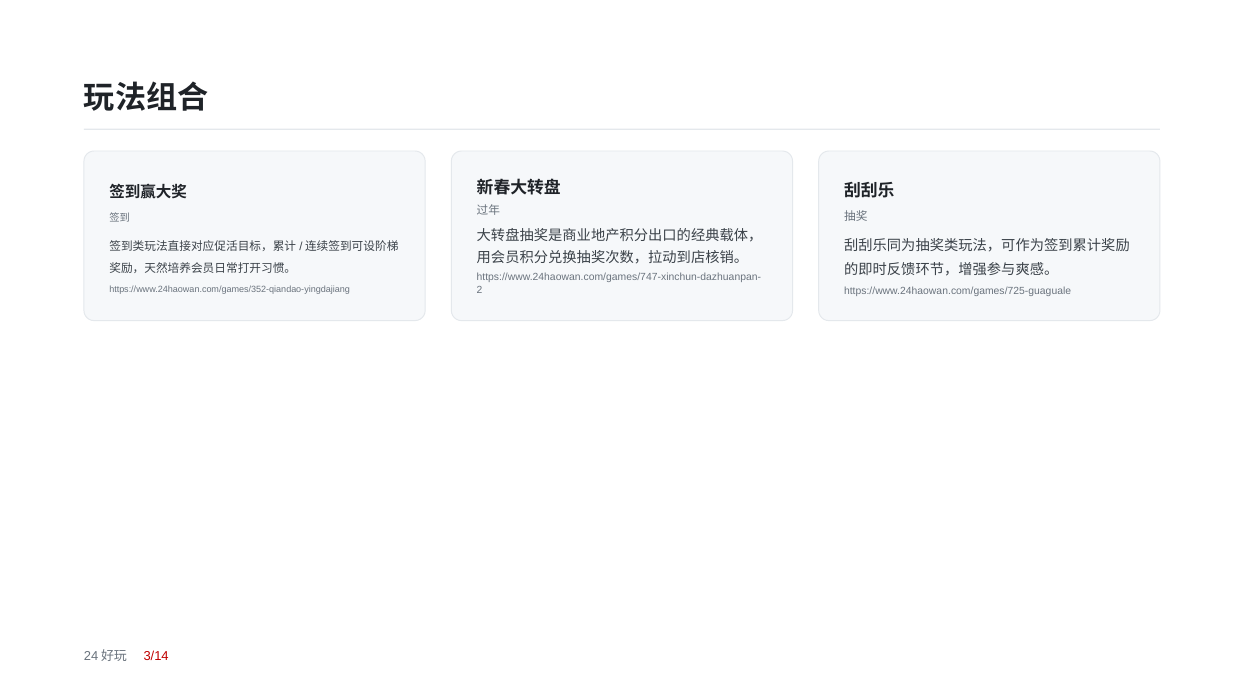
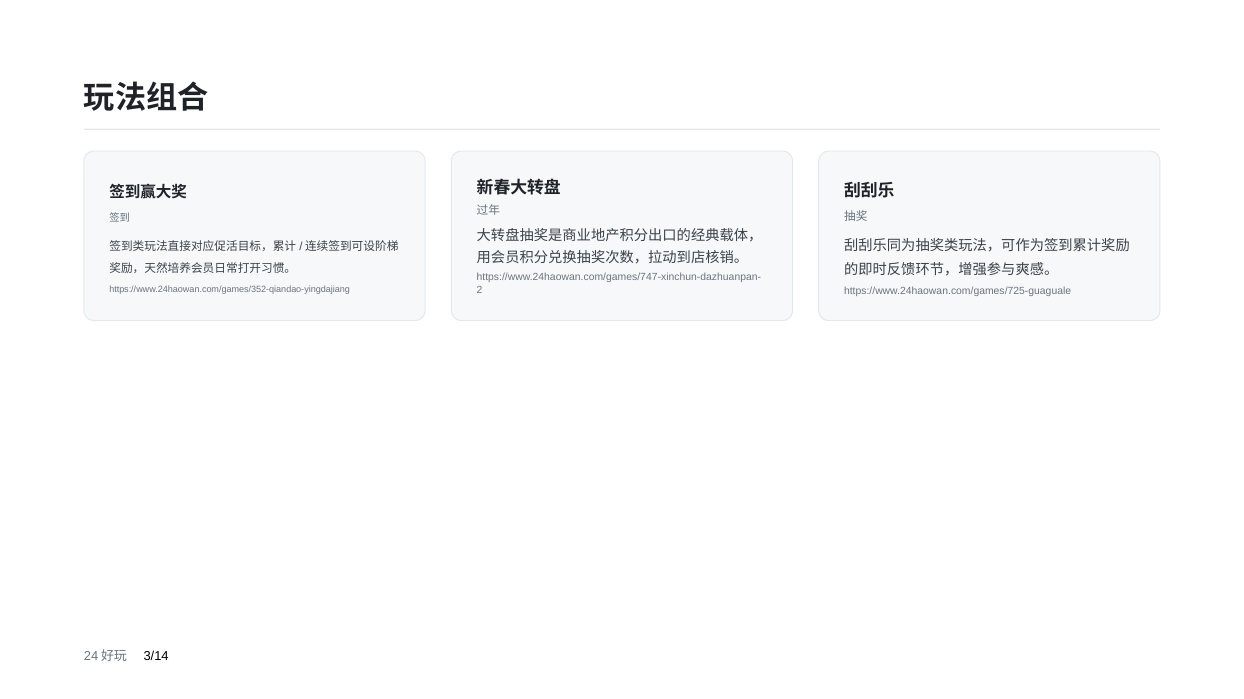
3/14 colour: red -> black (156, 657)
